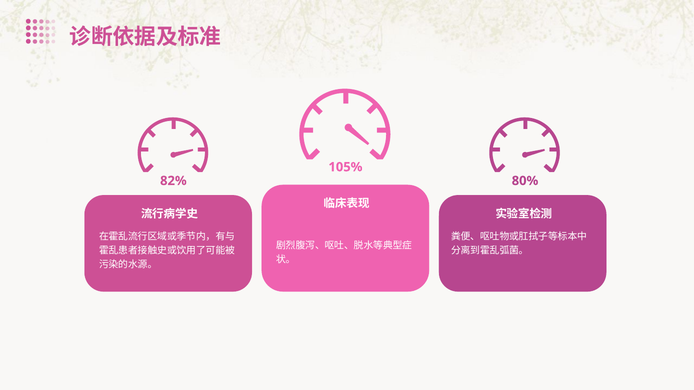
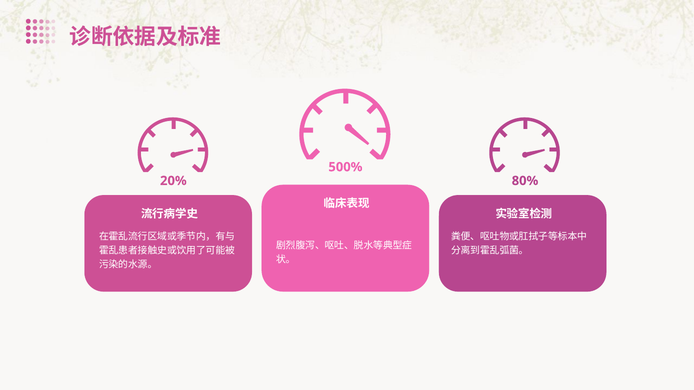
105%: 105% -> 500% (345, 167)
82%: 82% -> 20% (173, 181)
